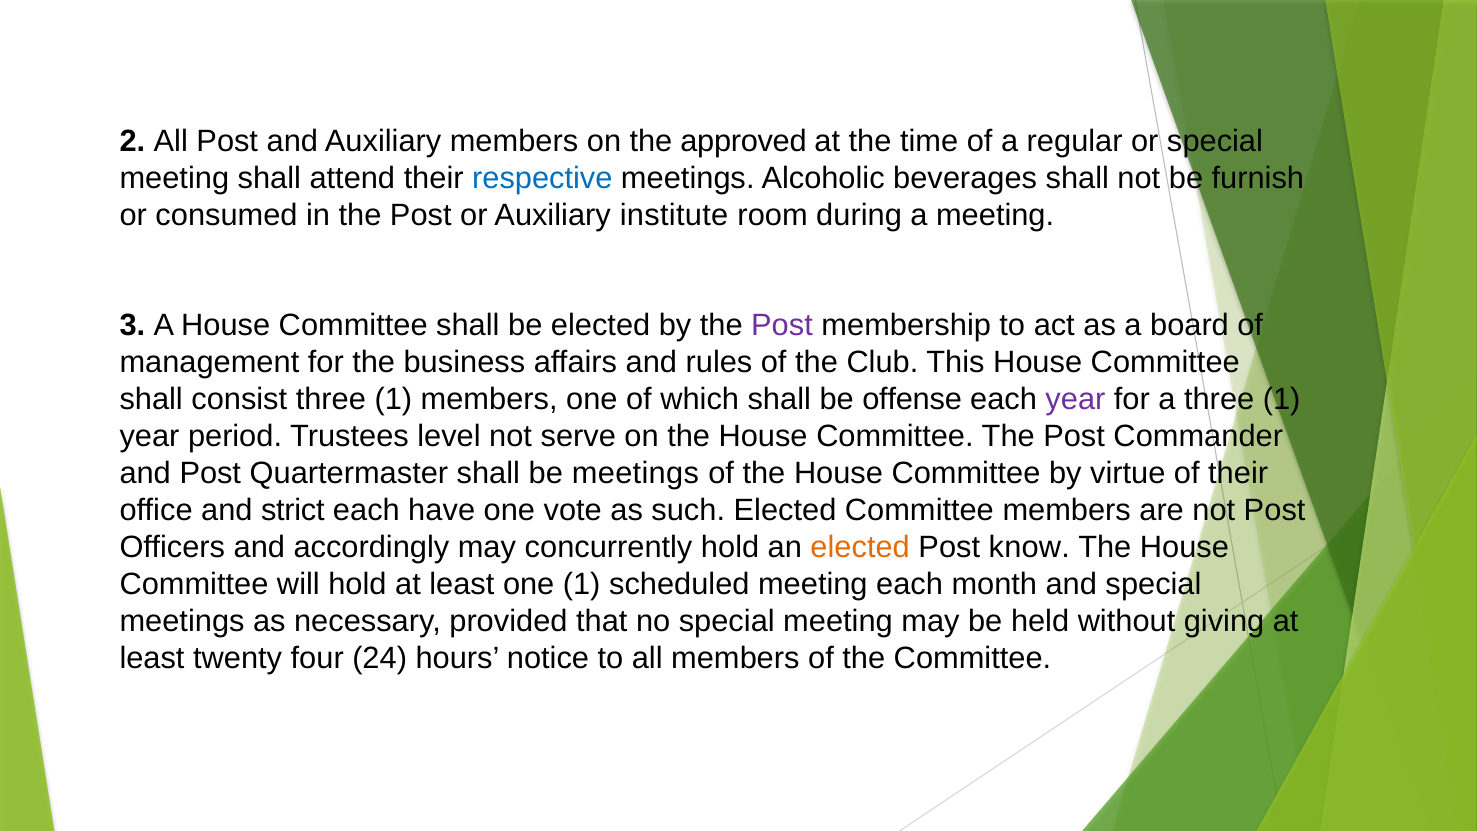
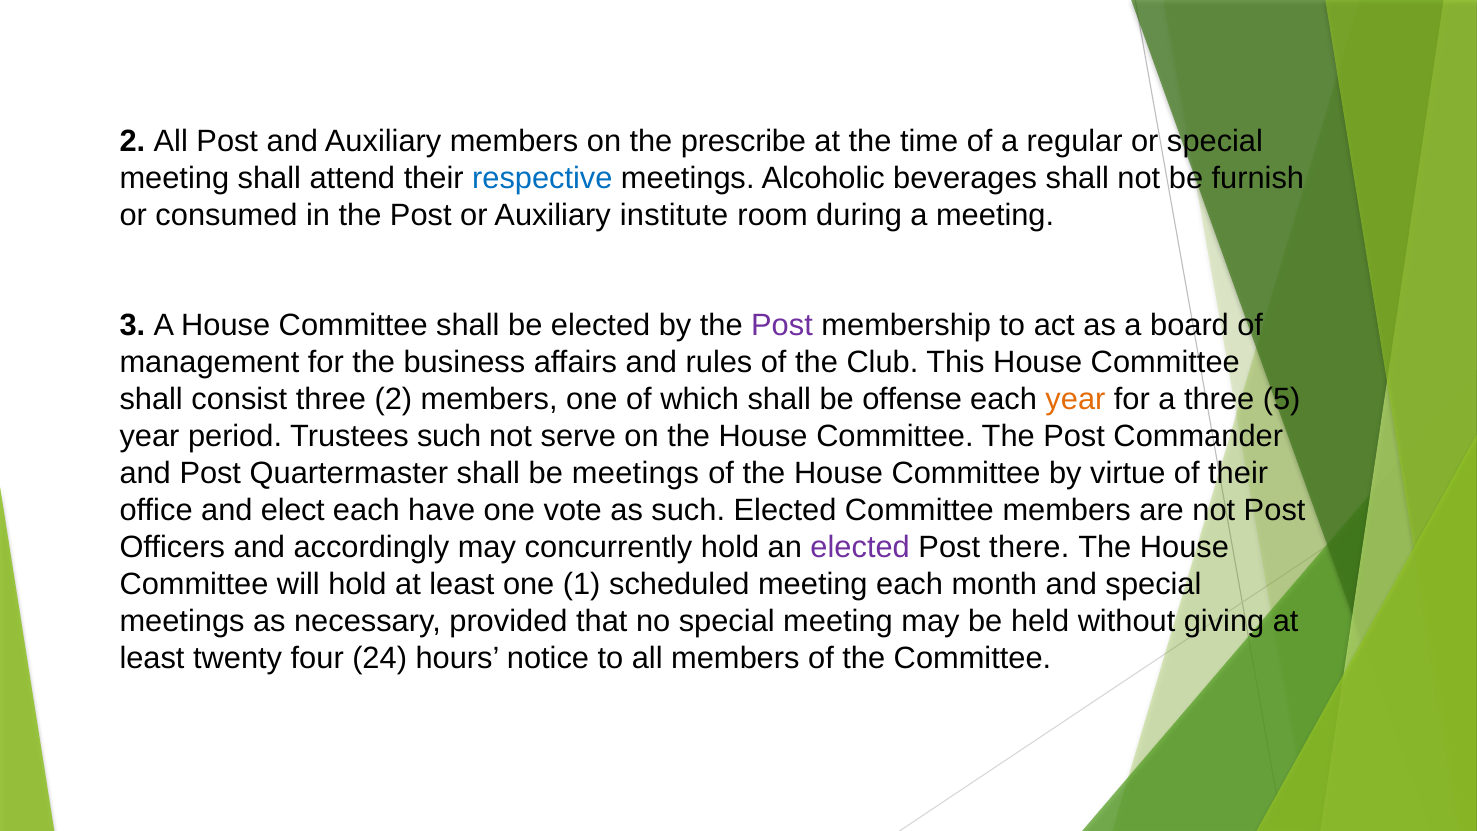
approved: approved -> prescribe (743, 141)
consist three 1: 1 -> 2 (393, 399)
year colour: purple -> orange (1075, 399)
a three 1: 1 -> 5 (1282, 399)
Trustees level: level -> such (449, 436)
strict: strict -> elect (293, 510)
elected colour: orange -> purple (860, 547)
know: know -> there (1029, 547)
